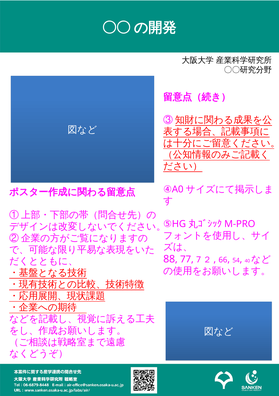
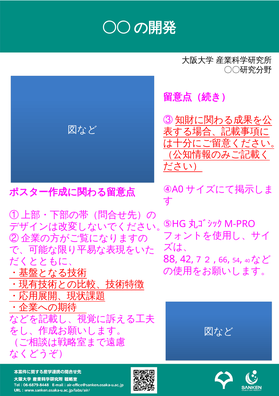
77: 77 -> 42 (187, 259)
